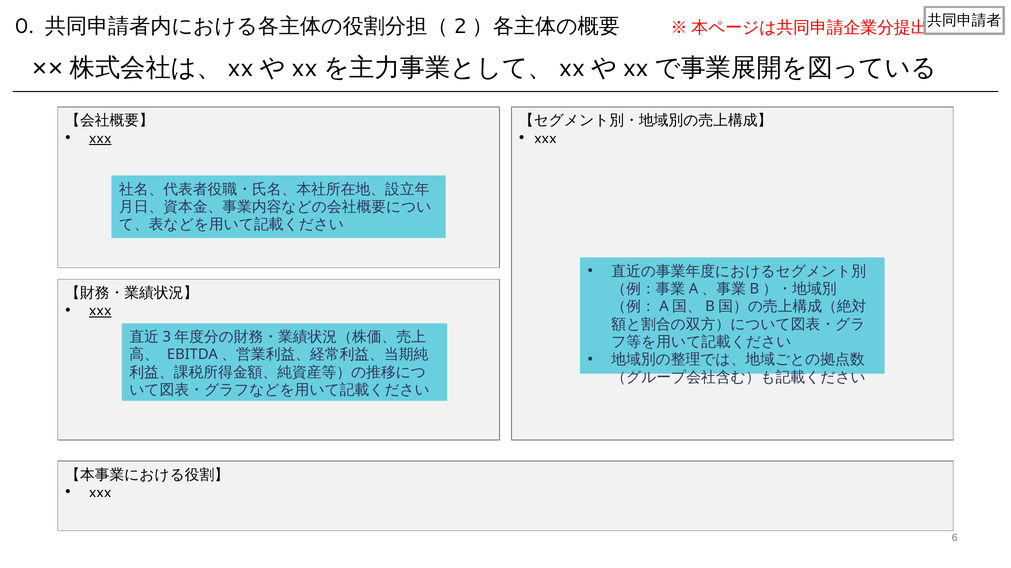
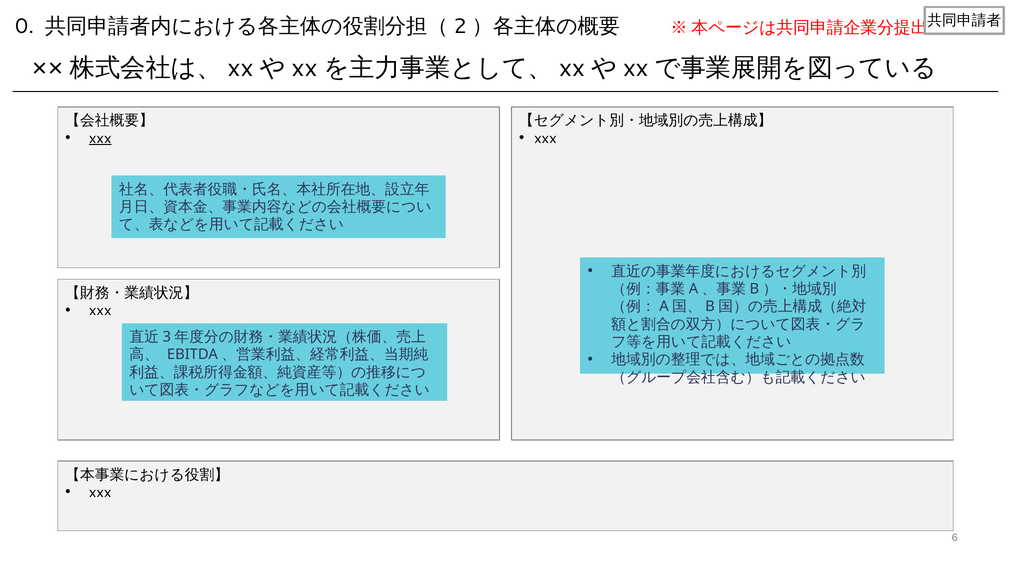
xxx underline: present -> none (100, 311)
